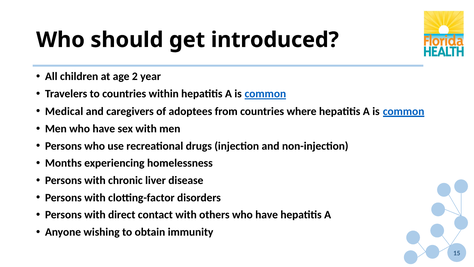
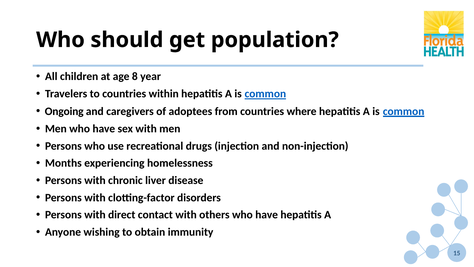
introduced: introduced -> population (275, 40)
2: 2 -> 8 (135, 76)
Medical: Medical -> Ongoing (64, 111)
